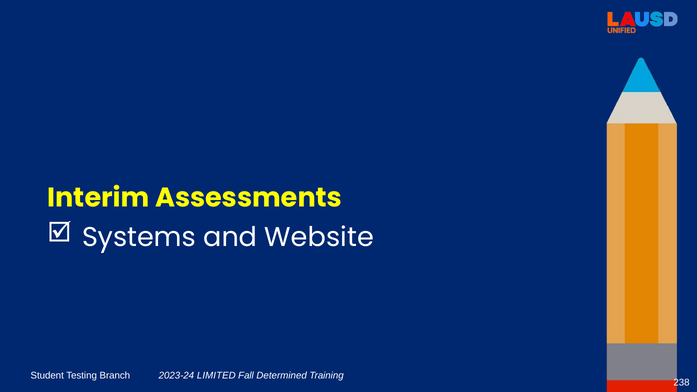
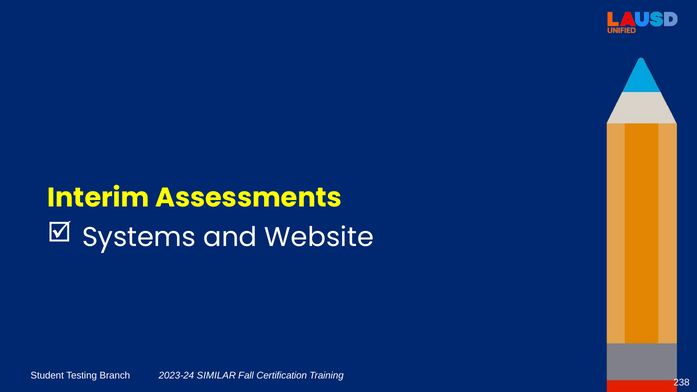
LIMITED: LIMITED -> SIMILAR (216, 376)
Determined: Determined -> Certification (282, 376)
